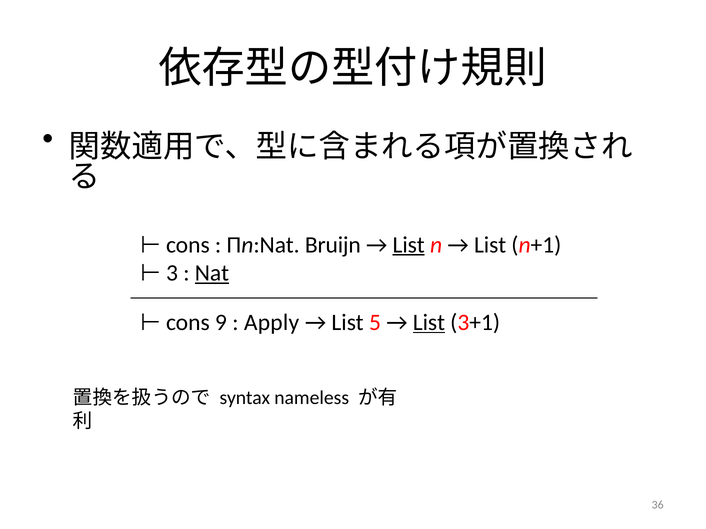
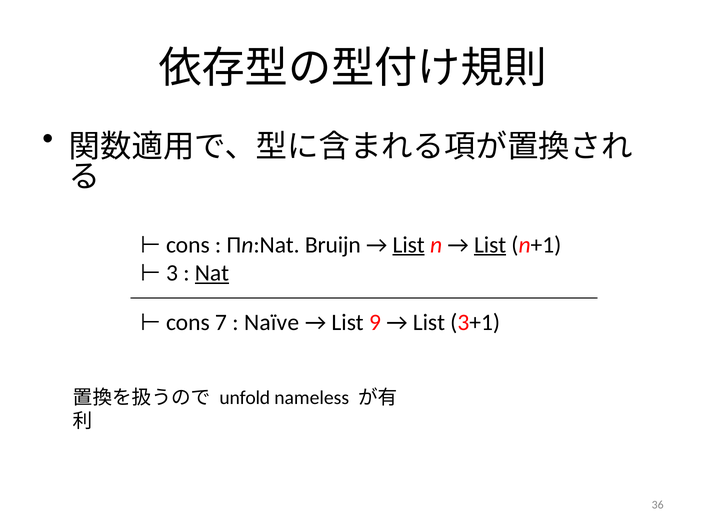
List underline: none -> present (490, 245)
9: 9 -> 7 (221, 323)
Apply: Apply -> Naïve (272, 323)
5: 5 -> 9 (375, 323)
List underline: present -> none (429, 323)
syntax: syntax -> unfold (245, 398)
